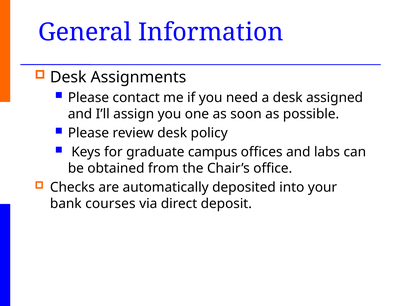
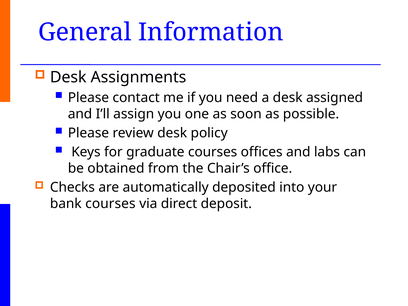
graduate campus: campus -> courses (213, 152)
